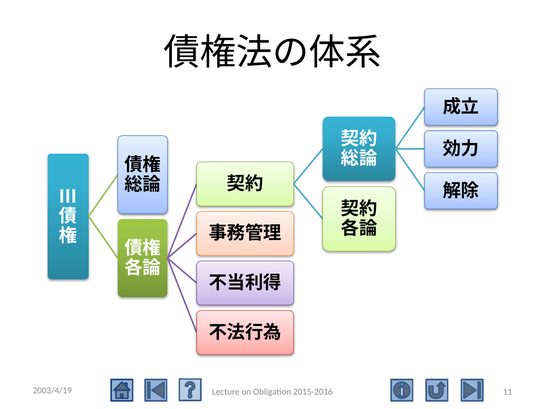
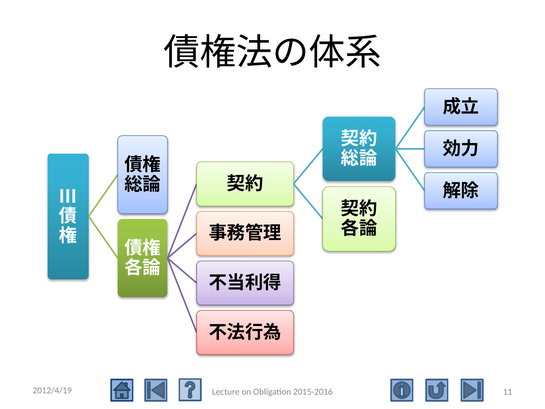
2003/4/19: 2003/4/19 -> 2012/4/19 (52, 390)
